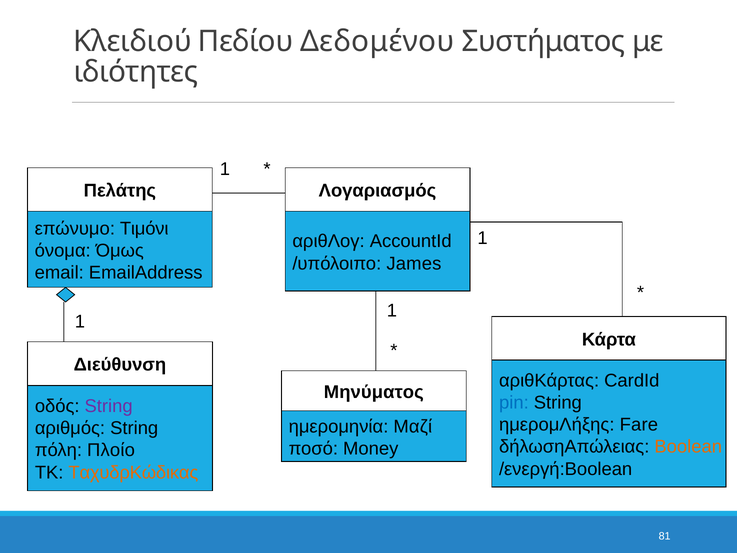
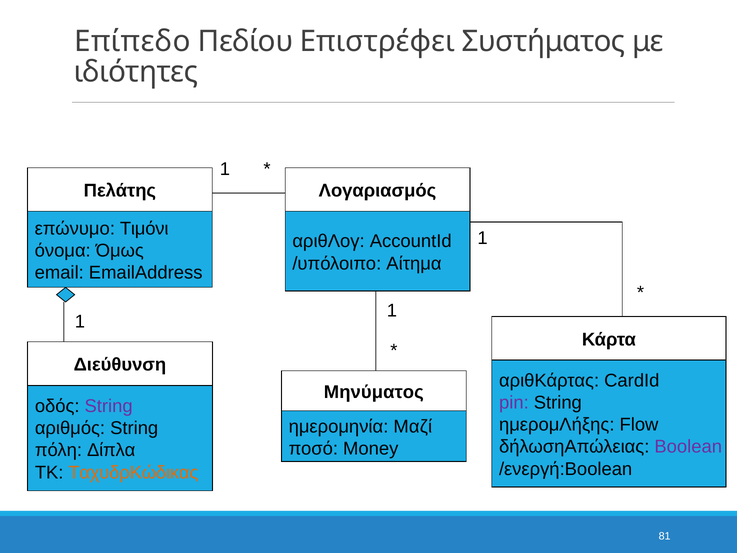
Κλειδιού: Κλειδιού -> Επίπεδο (132, 42)
Δεδομένου: Δεδομένου -> Επιστρέφει (377, 42)
James: James -> Αίτημα (414, 263)
pin colour: blue -> purple (514, 402)
Fare: Fare -> Flow (639, 425)
Boolean colour: orange -> purple (688, 447)
Πλοίο: Πλοίο -> Δίπλα (111, 450)
